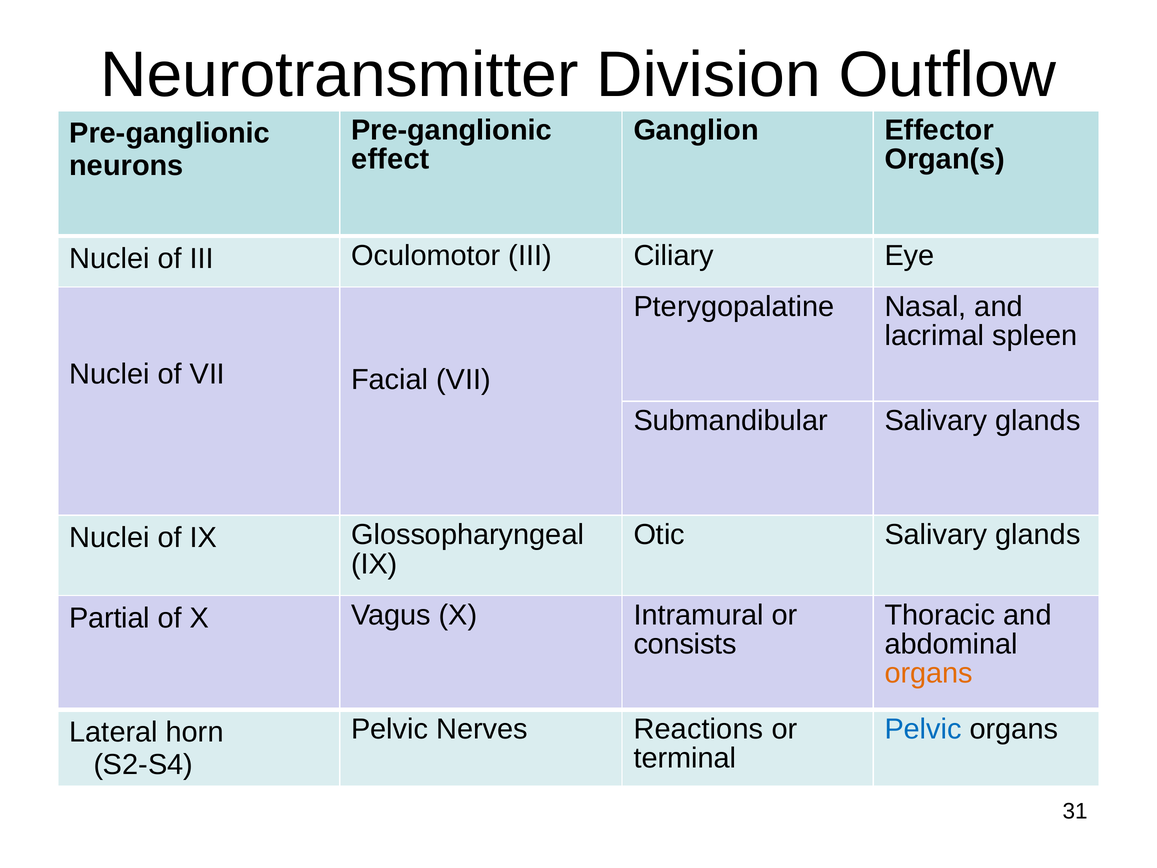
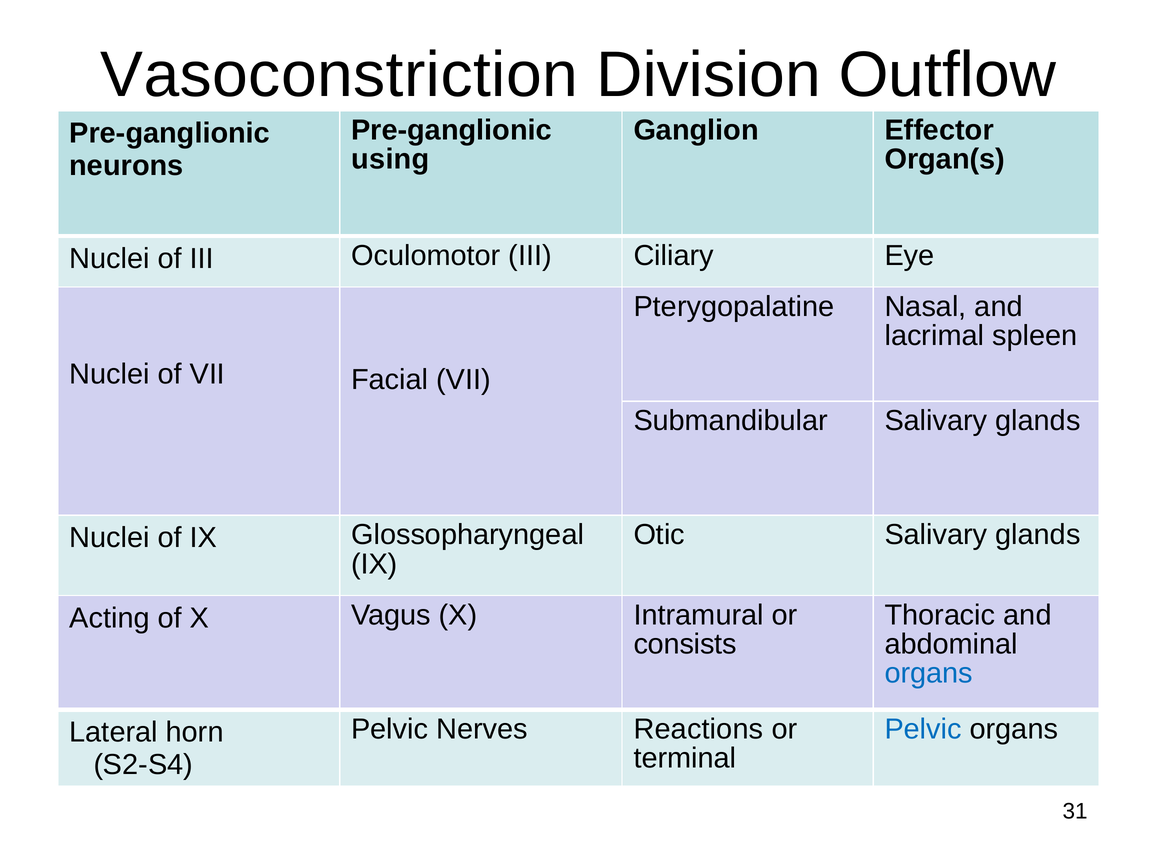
Neurotransmitter: Neurotransmitter -> Vasoconstriction (339, 75)
effect: effect -> using (390, 159)
Partial: Partial -> Acting (110, 618)
organs colour: orange -> blue (929, 673)
